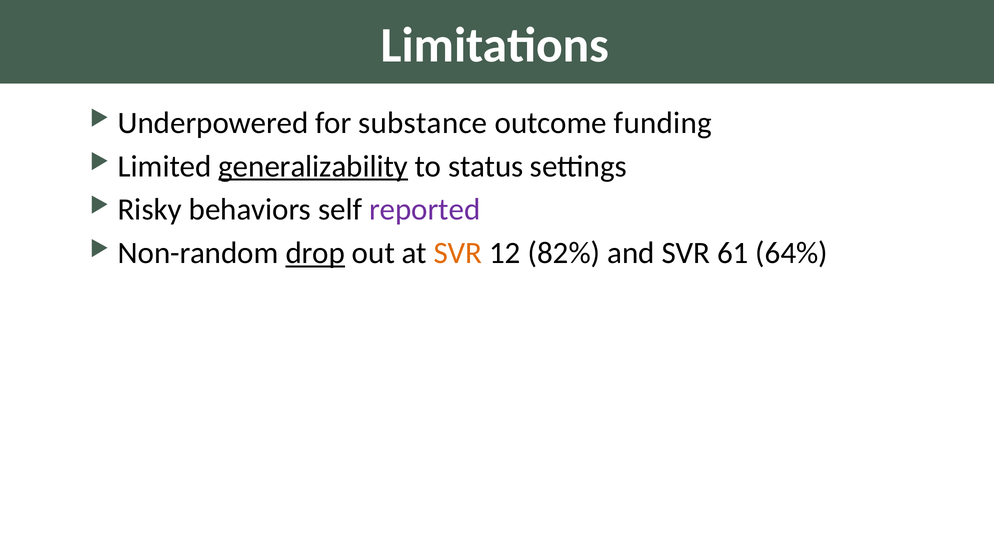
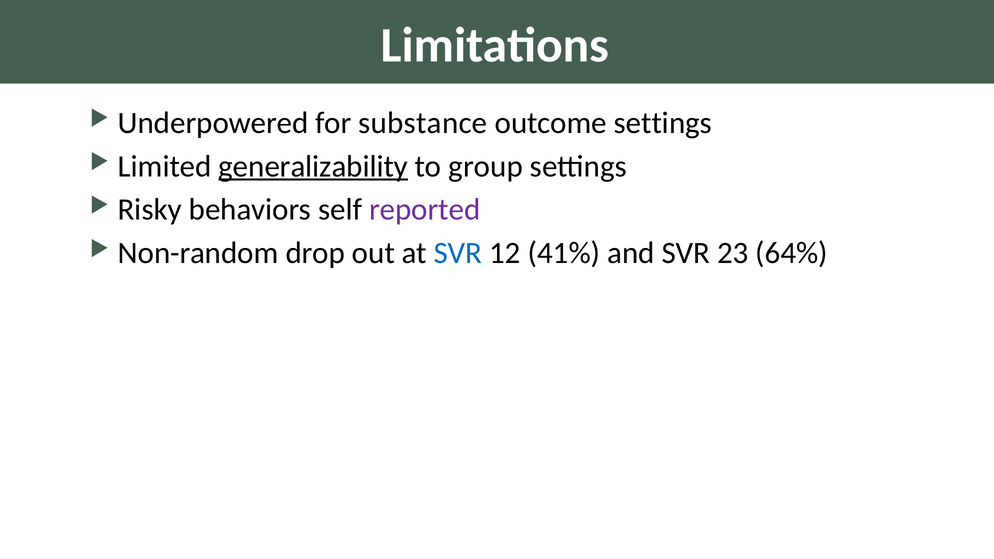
outcome funding: funding -> settings (663, 123)
status: status -> group (486, 166)
drop underline: present -> none (315, 253)
SVR colour: orange -> blue (458, 253)
82%: 82% -> 41% (564, 253)
61: 61 -> 23 (733, 253)
